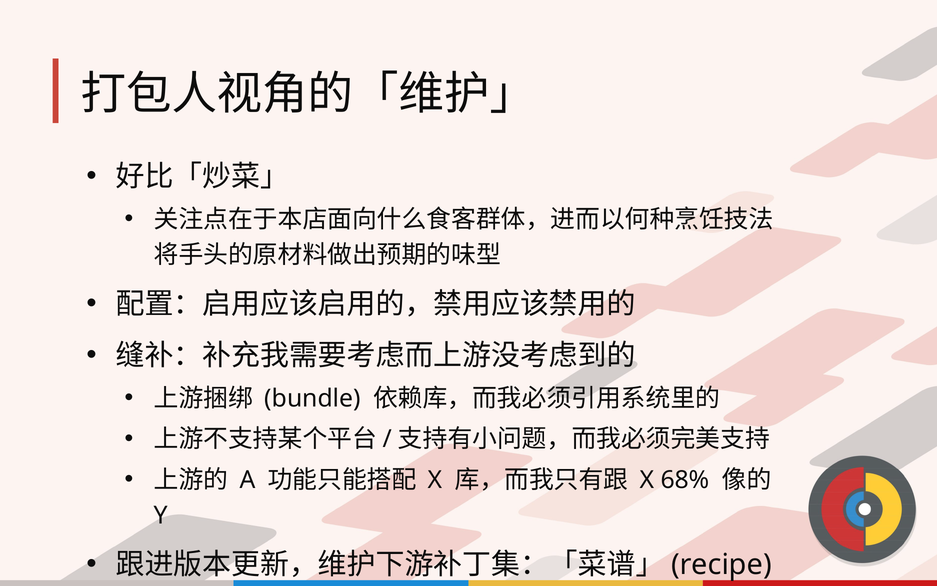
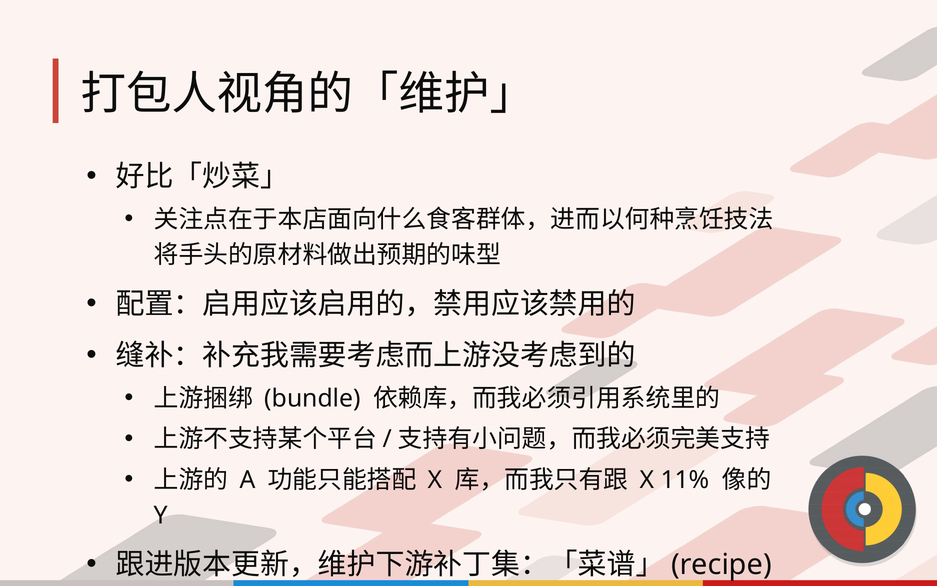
68%: 68% -> 11% (685, 479)
